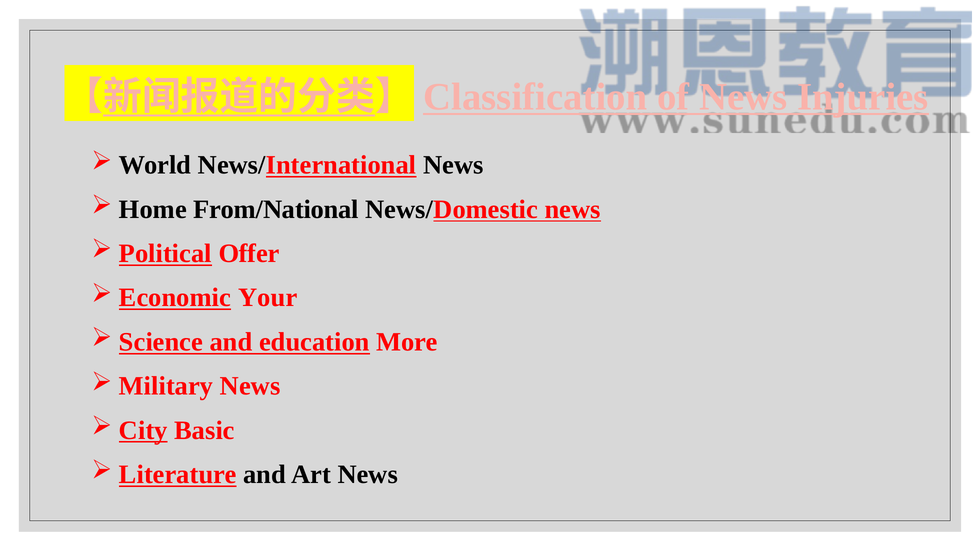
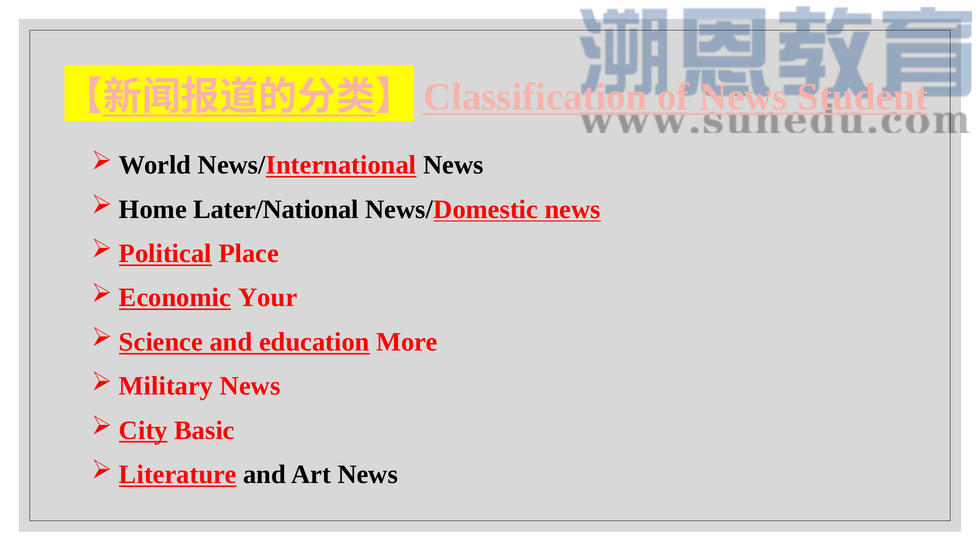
Injuries: Injuries -> Student (863, 97)
From/National: From/National -> Later/National (276, 209)
Offer: Offer -> Place (249, 254)
